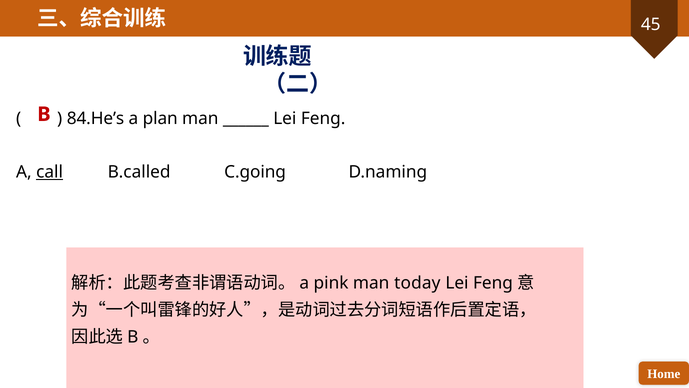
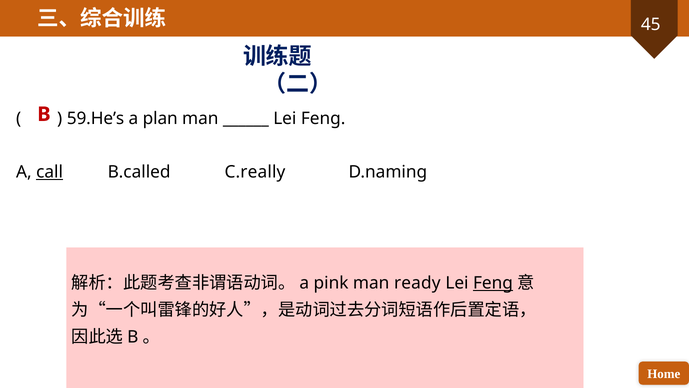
84.He’s: 84.He’s -> 59.He’s (95, 118)
C.going: C.going -> C.really (255, 172)
today: today -> ready (417, 283)
Feng underline: none -> present (493, 283)
